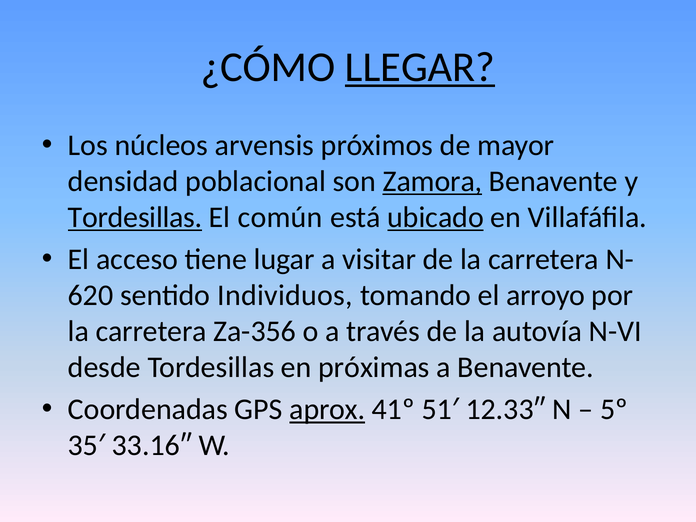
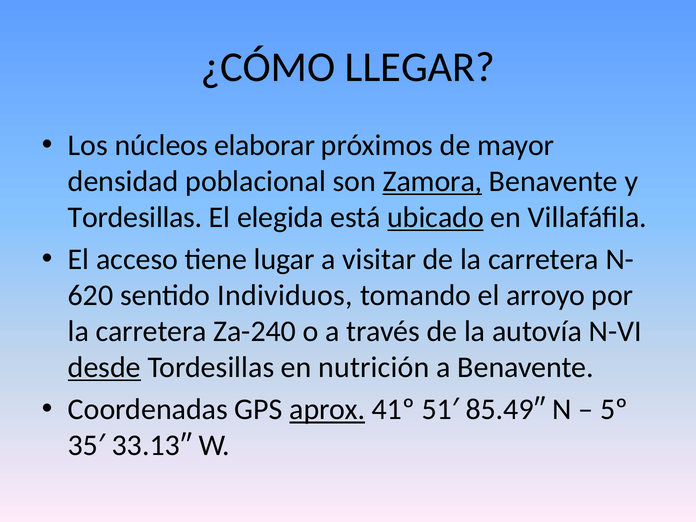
LLEGAR underline: present -> none (420, 67)
arvensis: arvensis -> elaborar (265, 145)
Tordesillas underline: present -> none (135, 217)
común: común -> elegida (280, 217)
Za-356: Za-356 -> Za-240 (255, 331)
desde underline: none -> present (104, 367)
próximas: próximas -> nutrición (374, 367)
12.33″: 12.33″ -> 85.49″ (506, 410)
33.16″: 33.16″ -> 33.13″ (152, 446)
